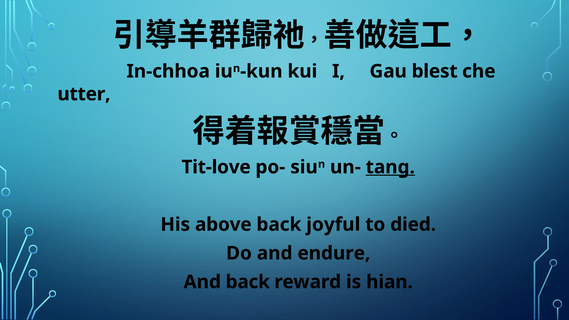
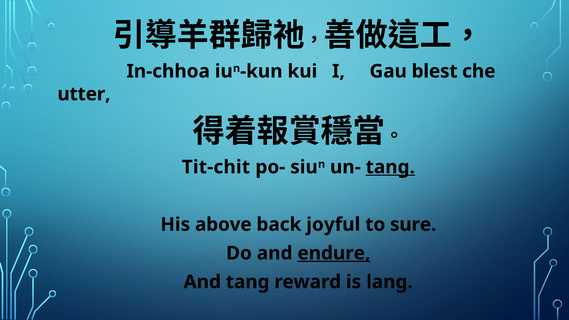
Tit-love: Tit-love -> Tit-chit (216, 167)
died: died -> sure (413, 225)
endure underline: none -> present (334, 253)
And back: back -> tang (248, 282)
hian: hian -> lang (389, 282)
